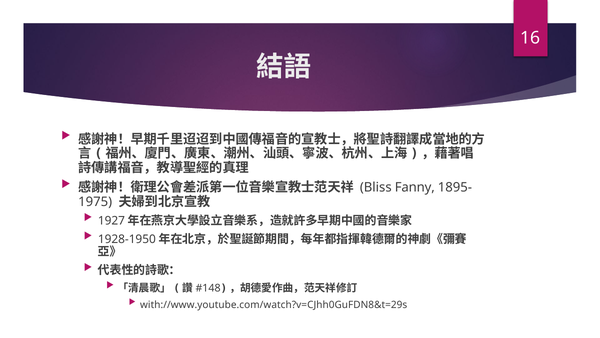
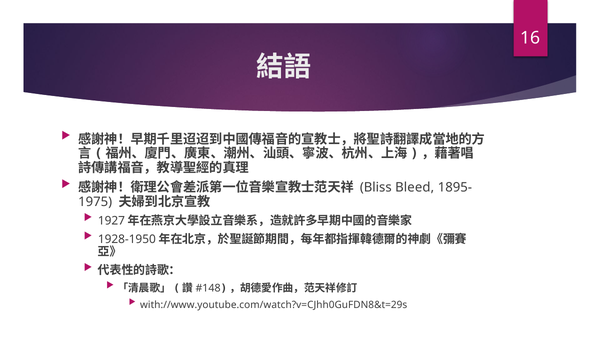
Fanny: Fanny -> Bleed (415, 187)
